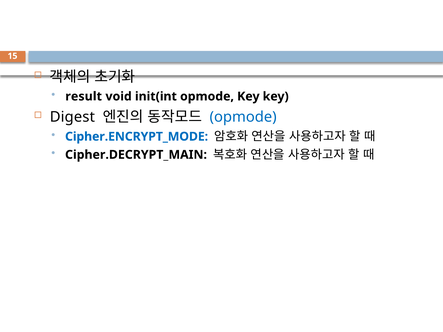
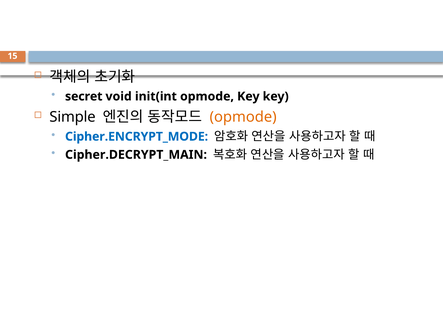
result: result -> secret (84, 96)
Digest: Digest -> Simple (72, 117)
opmode colour: blue -> orange (243, 117)
